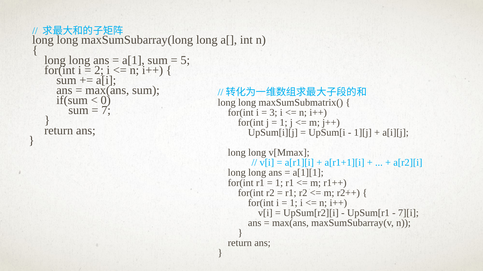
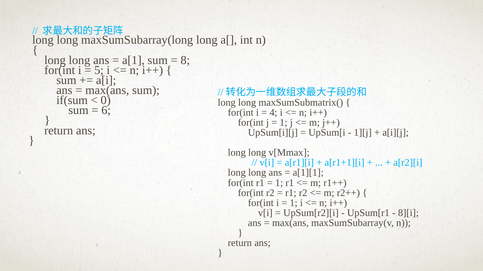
5: 5 -> 8 (185, 60)
2: 2 -> 5 (99, 70)
7: 7 -> 6 (106, 111)
3: 3 -> 4 (273, 113)
7][i: 7][i -> 8][i (408, 213)
